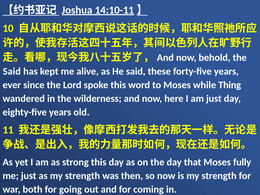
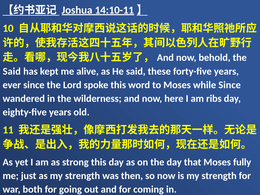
while Thing: Thing -> Since (230, 85)
am just: just -> ribs (214, 99)
